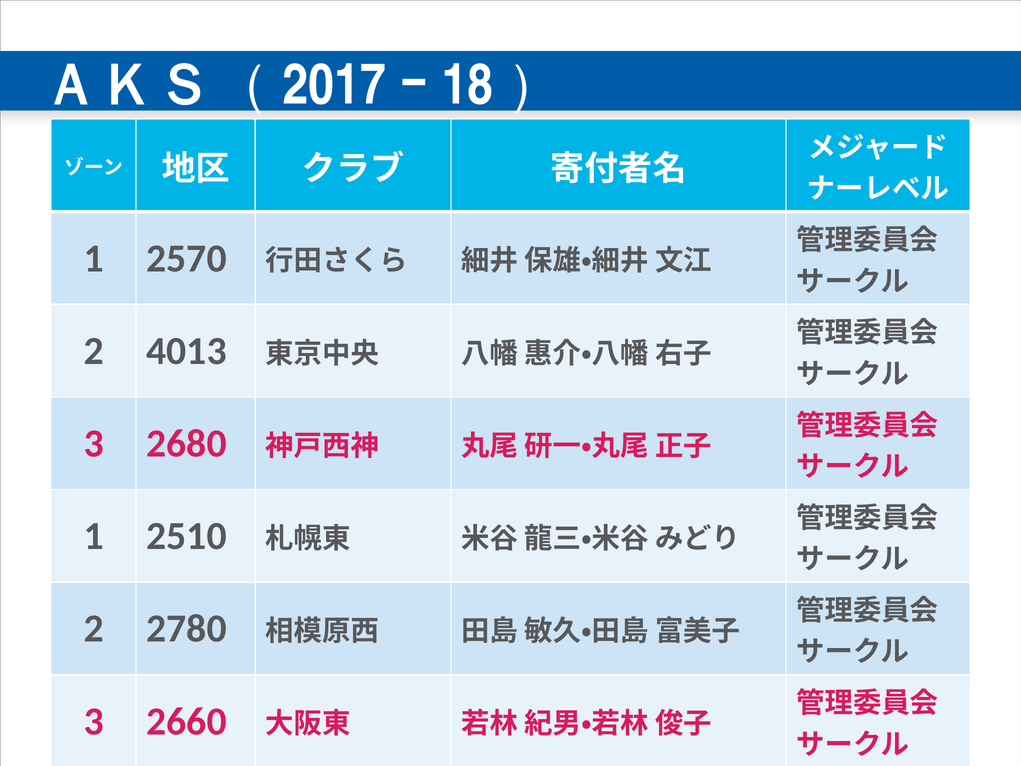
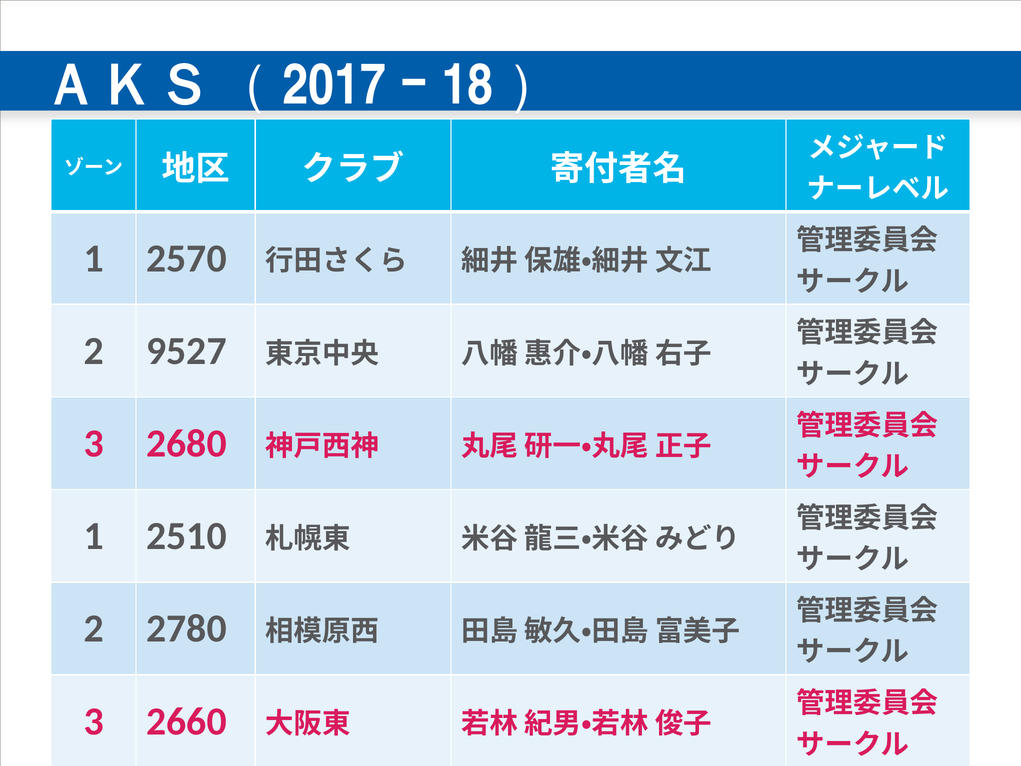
4013: 4013 -> 9527 (186, 351)
